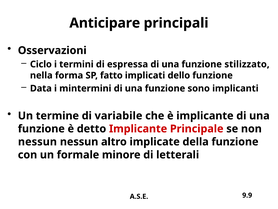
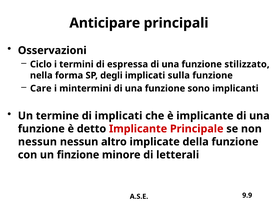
fatto: fatto -> degli (111, 75)
dello: dello -> sulla (179, 75)
Data: Data -> Care (41, 88)
di variabile: variabile -> implicati (118, 116)
formale: formale -> finzione (78, 154)
